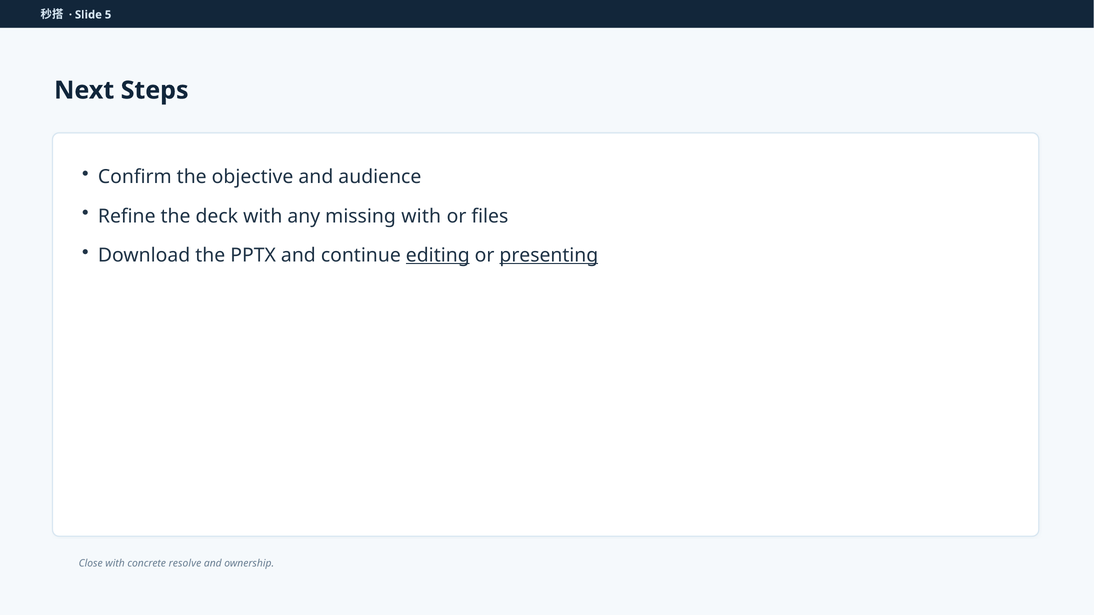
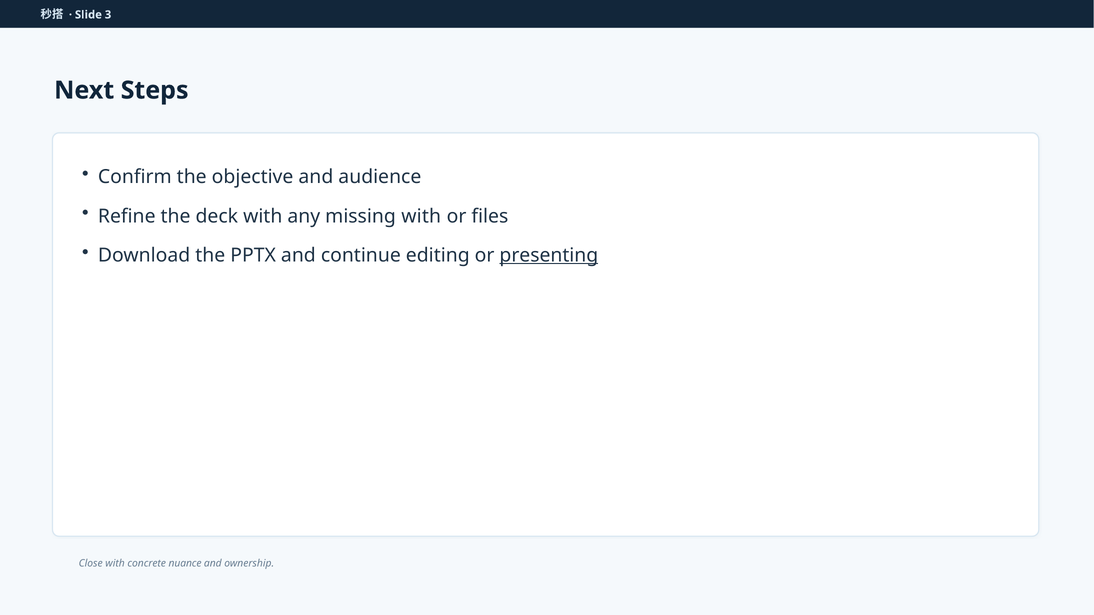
5: 5 -> 3 (108, 15)
editing underline: present -> none (438, 255)
resolve: resolve -> nuance (185, 564)
